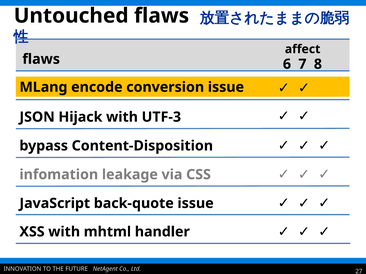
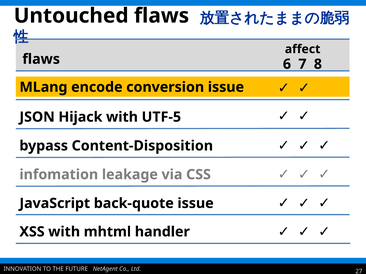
UTF-3: UTF-3 -> UTF-5 (161, 117)
